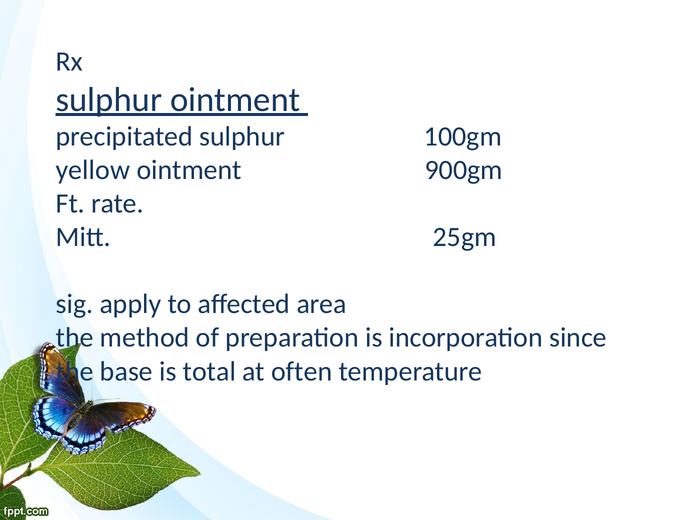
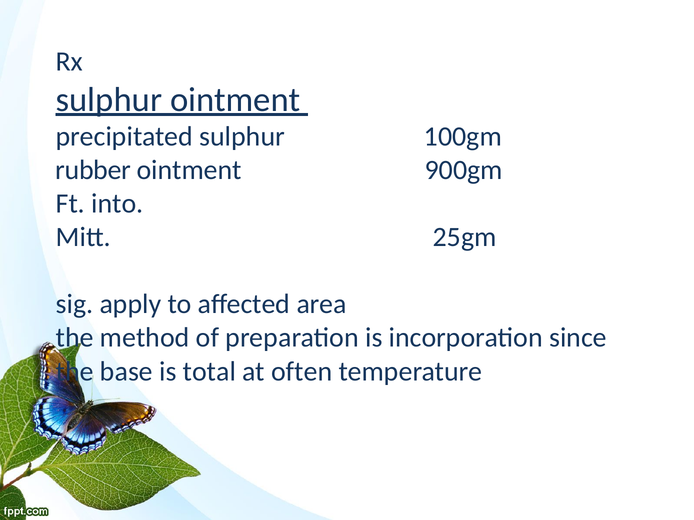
yellow: yellow -> rubber (93, 170)
rate: rate -> into (117, 204)
